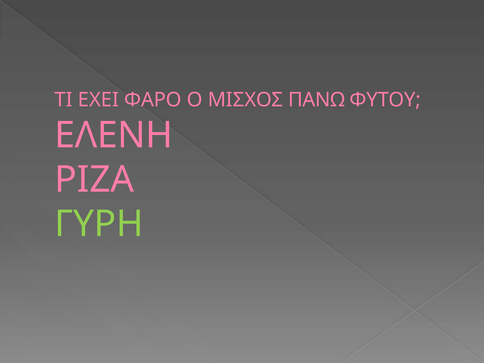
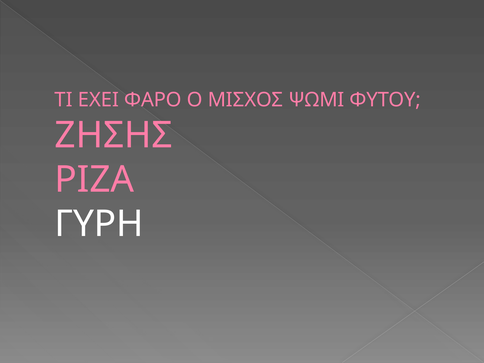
ΠΑΝΩ: ΠΑΝΩ -> ΨΩΜΙ (316, 100)
ΕΛΕΝΗ: ΕΛΕΝΗ -> ΖΗΣΗΣ (114, 135)
ΓΥΡΗ colour: light green -> white (99, 224)
